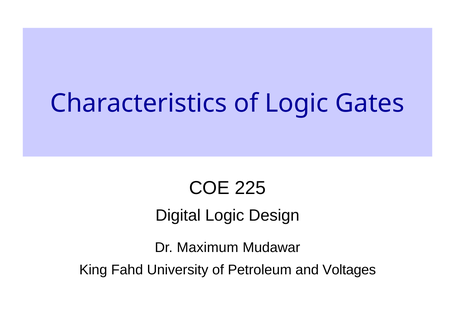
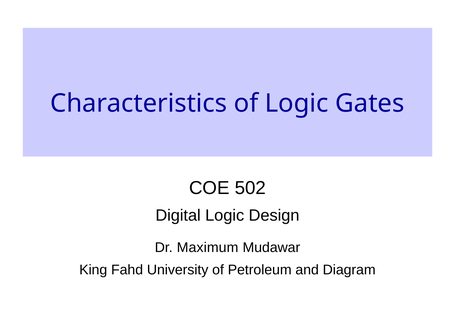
225: 225 -> 502 (250, 188)
Voltages: Voltages -> Diagram (349, 270)
